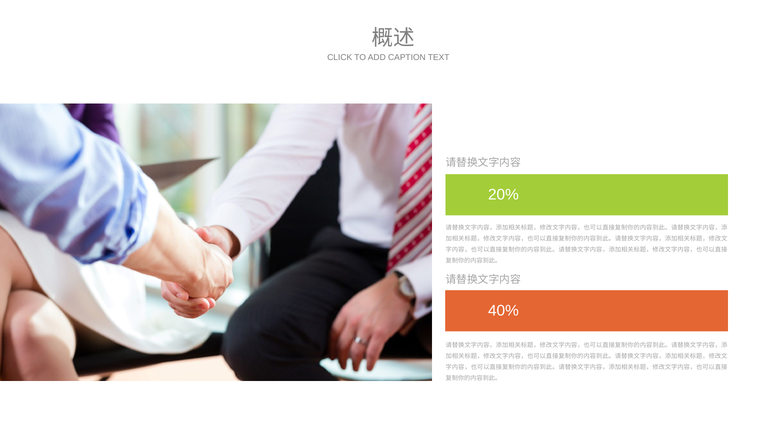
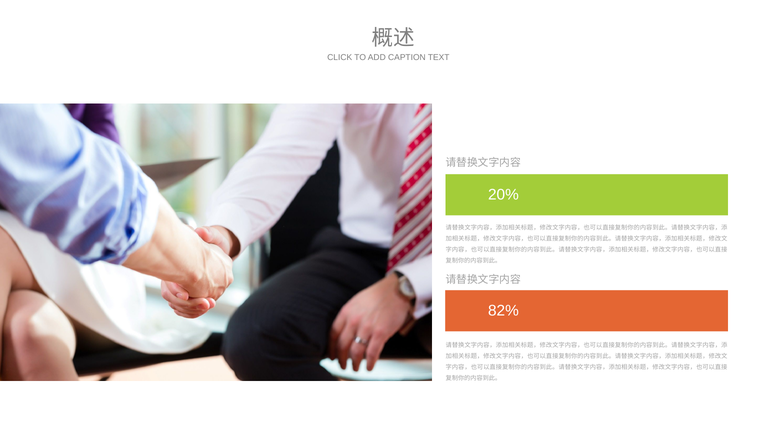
40%: 40% -> 82% (503, 311)
